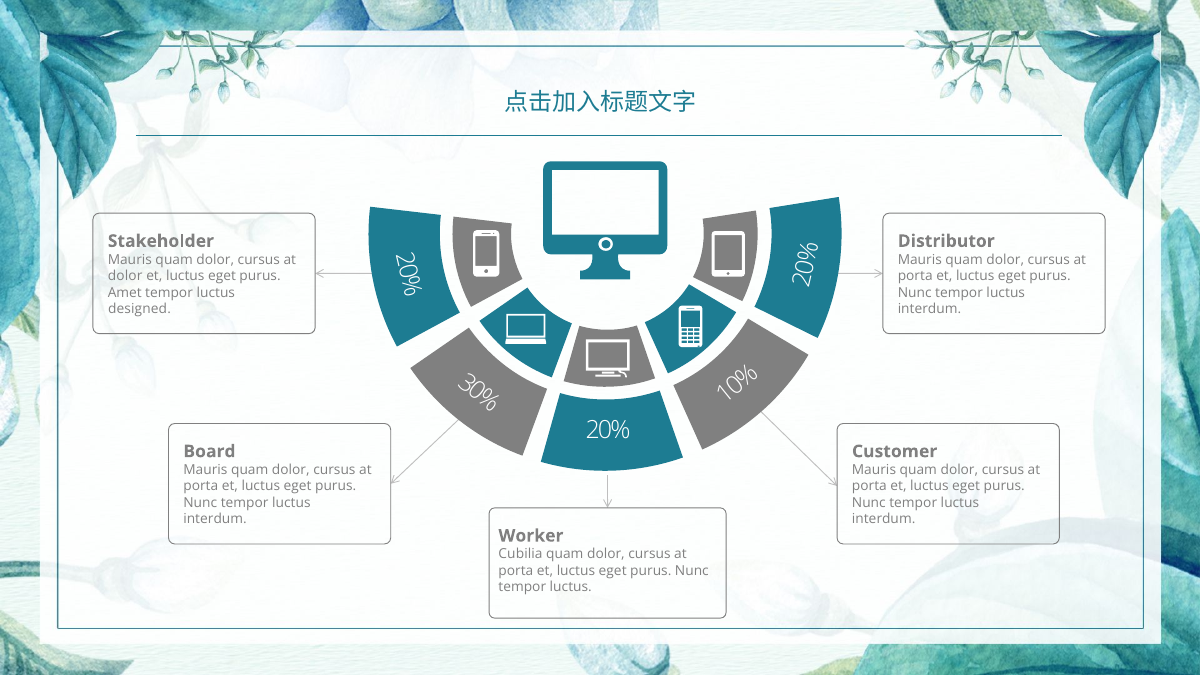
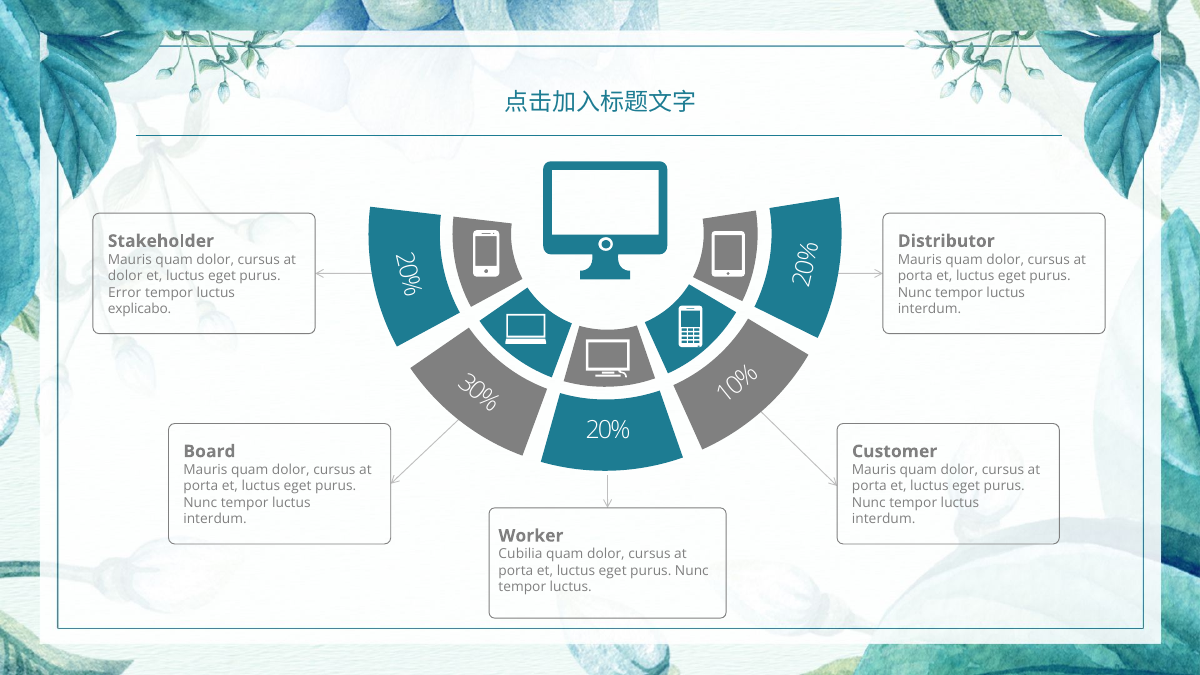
Amet: Amet -> Error (125, 293)
designed: designed -> explicabo (140, 309)
